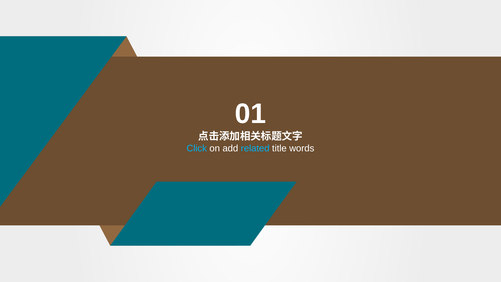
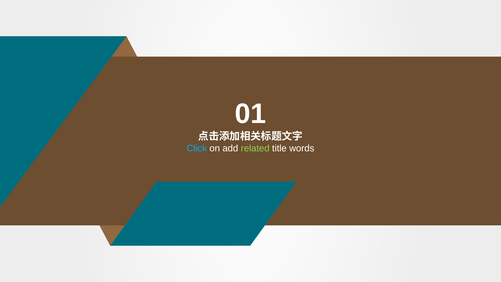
related colour: light blue -> light green (255, 148)
